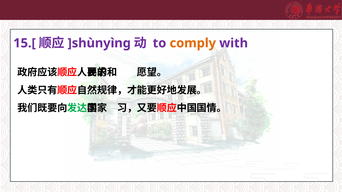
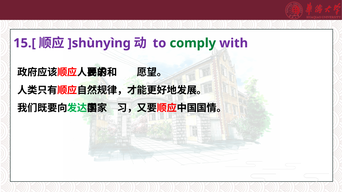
comply colour: orange -> green (193, 43)
